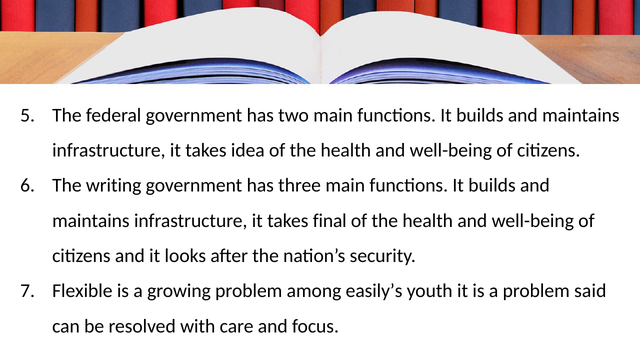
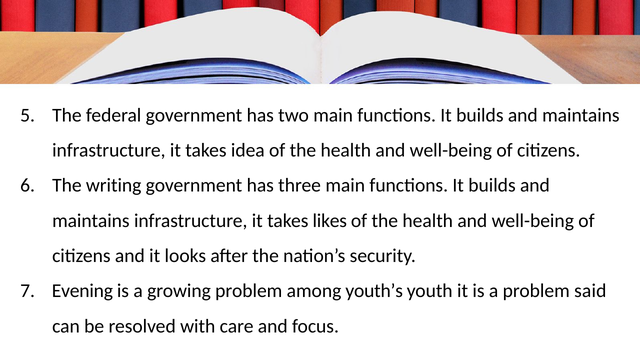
final: final -> likes (330, 221)
Flexible: Flexible -> Evening (82, 291)
easily’s: easily’s -> youth’s (374, 291)
